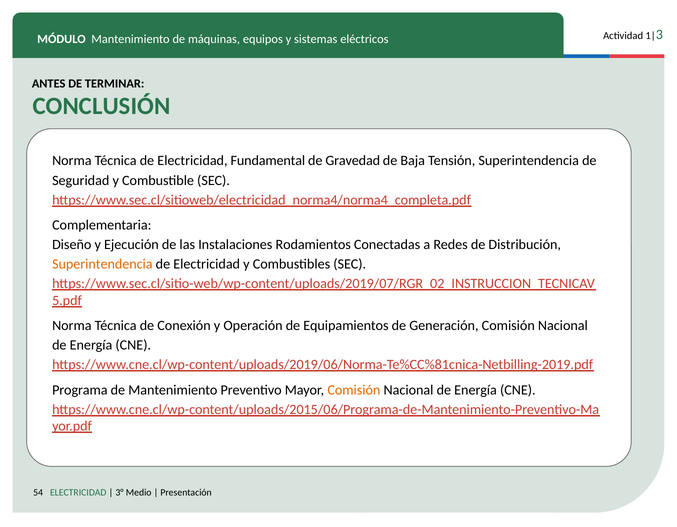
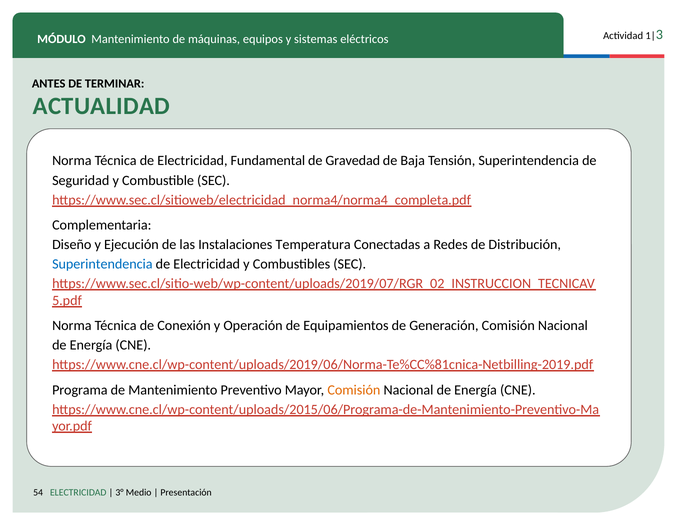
CONCLUSIÓN: CONCLUSIÓN -> ACTUALIDAD (101, 106)
Rodamientos: Rodamientos -> Temperatura (313, 244)
Superintendencia colour: orange -> blue (102, 264)
